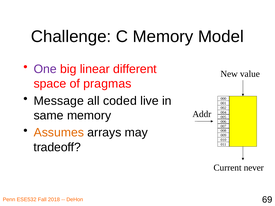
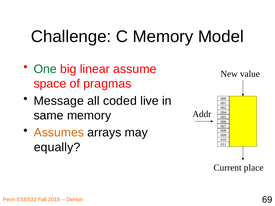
One colour: purple -> green (45, 69)
different: different -> assume (135, 69)
tradeoff: tradeoff -> equally (57, 147)
never: never -> place (254, 168)
